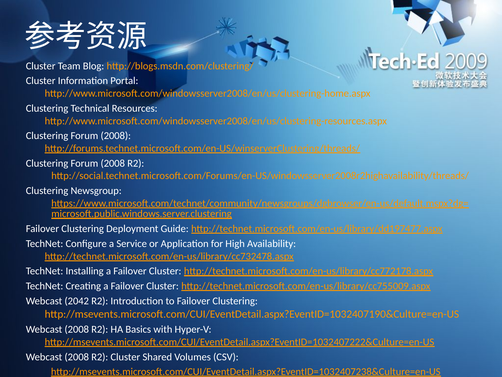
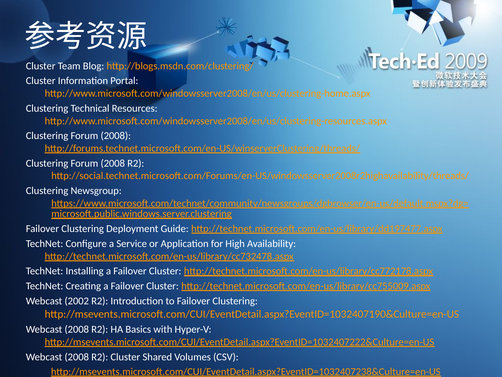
2042: 2042 -> 2002 (77, 301)
